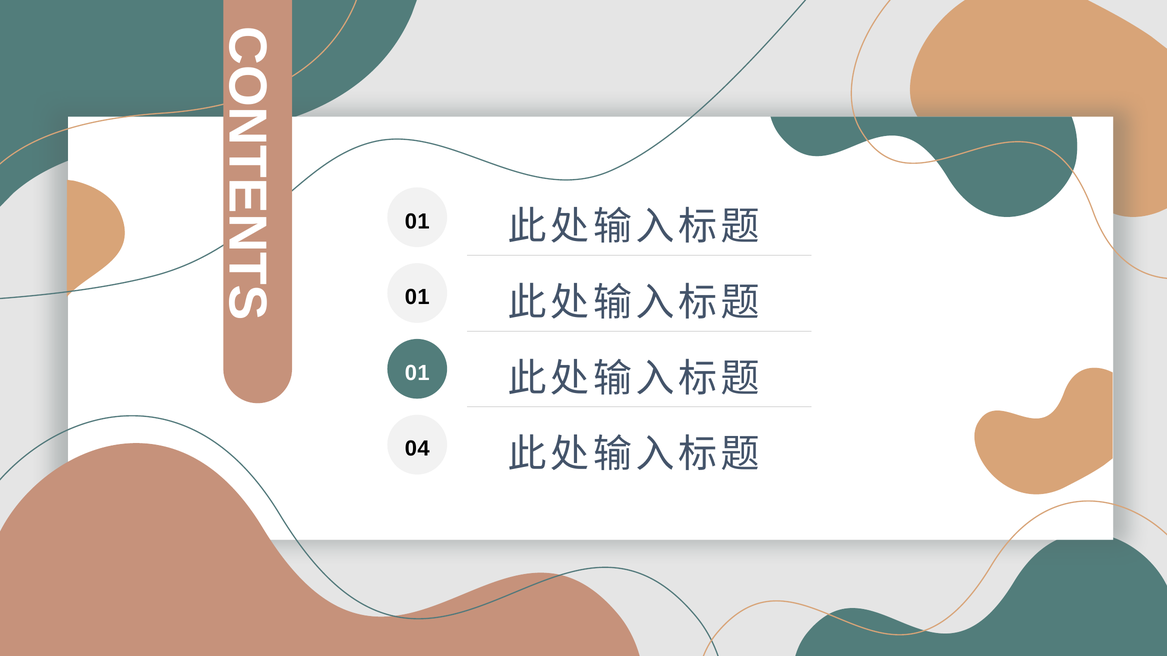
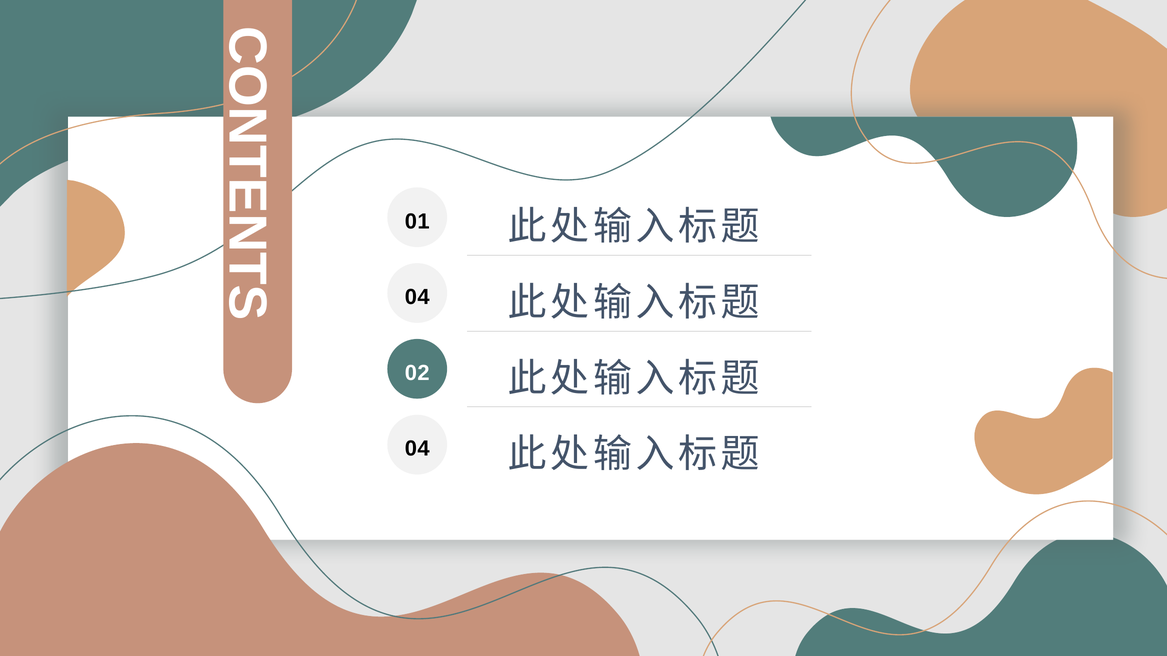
1: 1 -> 4 (424, 297)
1: 1 -> 2 (424, 373)
